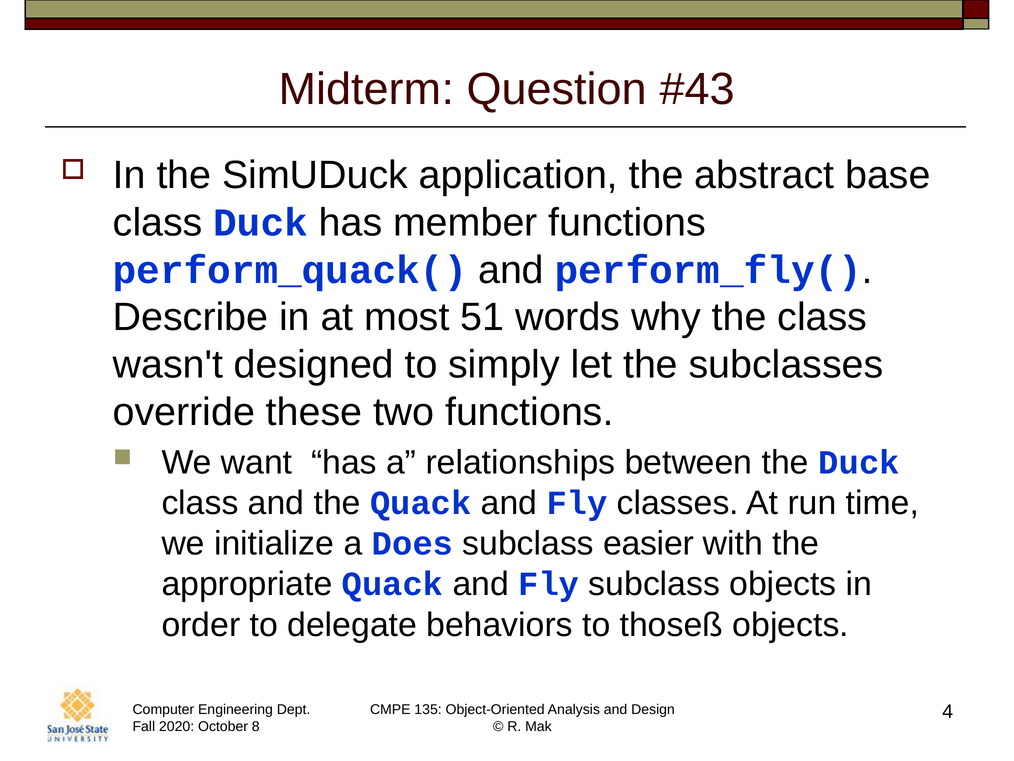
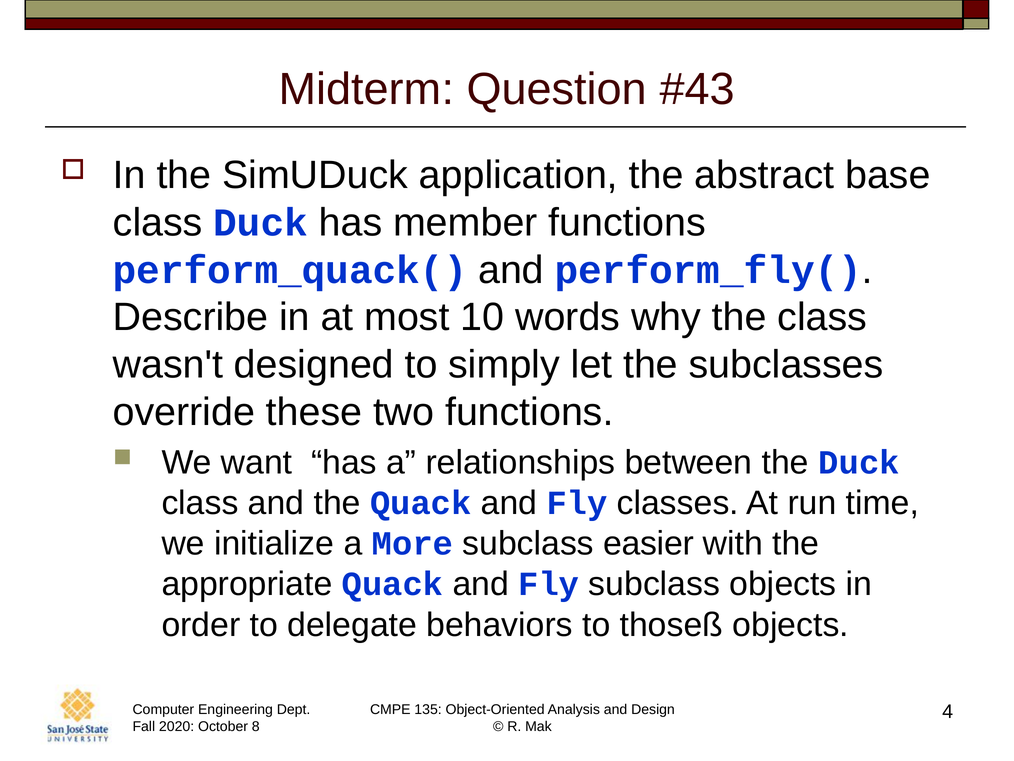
51: 51 -> 10 (482, 317)
Does: Does -> More (413, 543)
